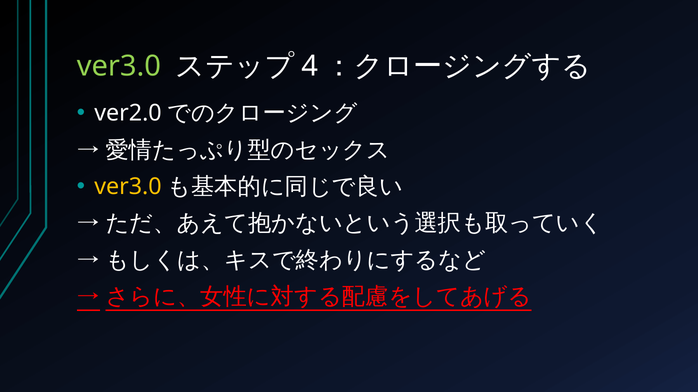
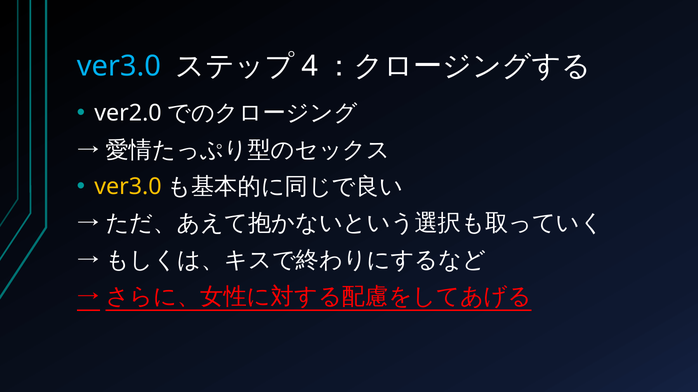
ver3.0 colour: light green -> light blue (119, 66)
